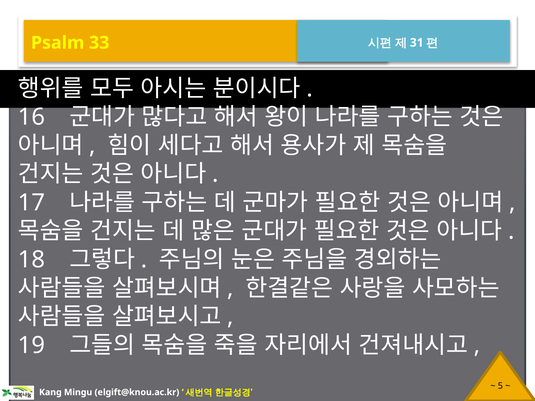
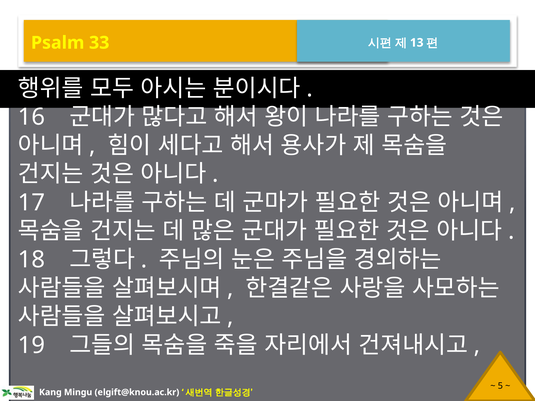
31: 31 -> 13 (417, 43)
